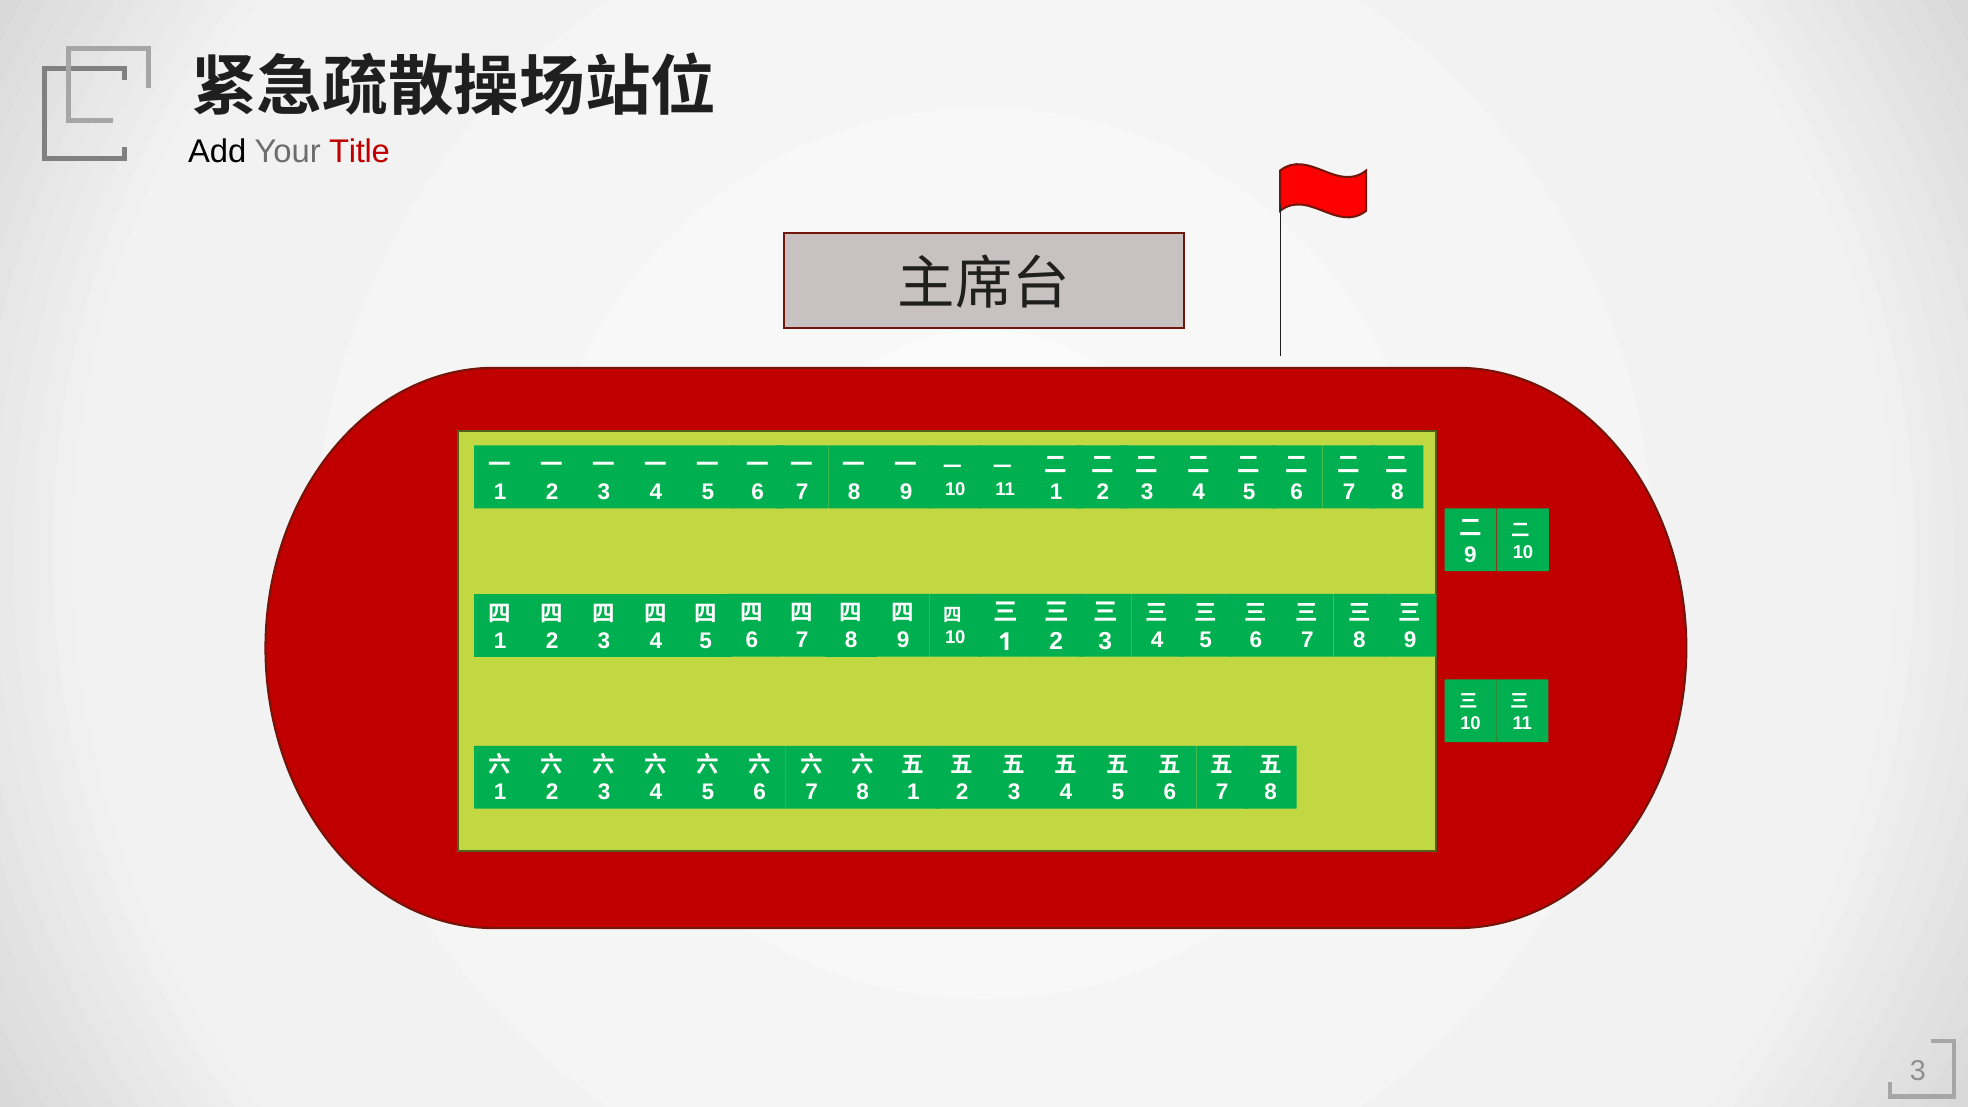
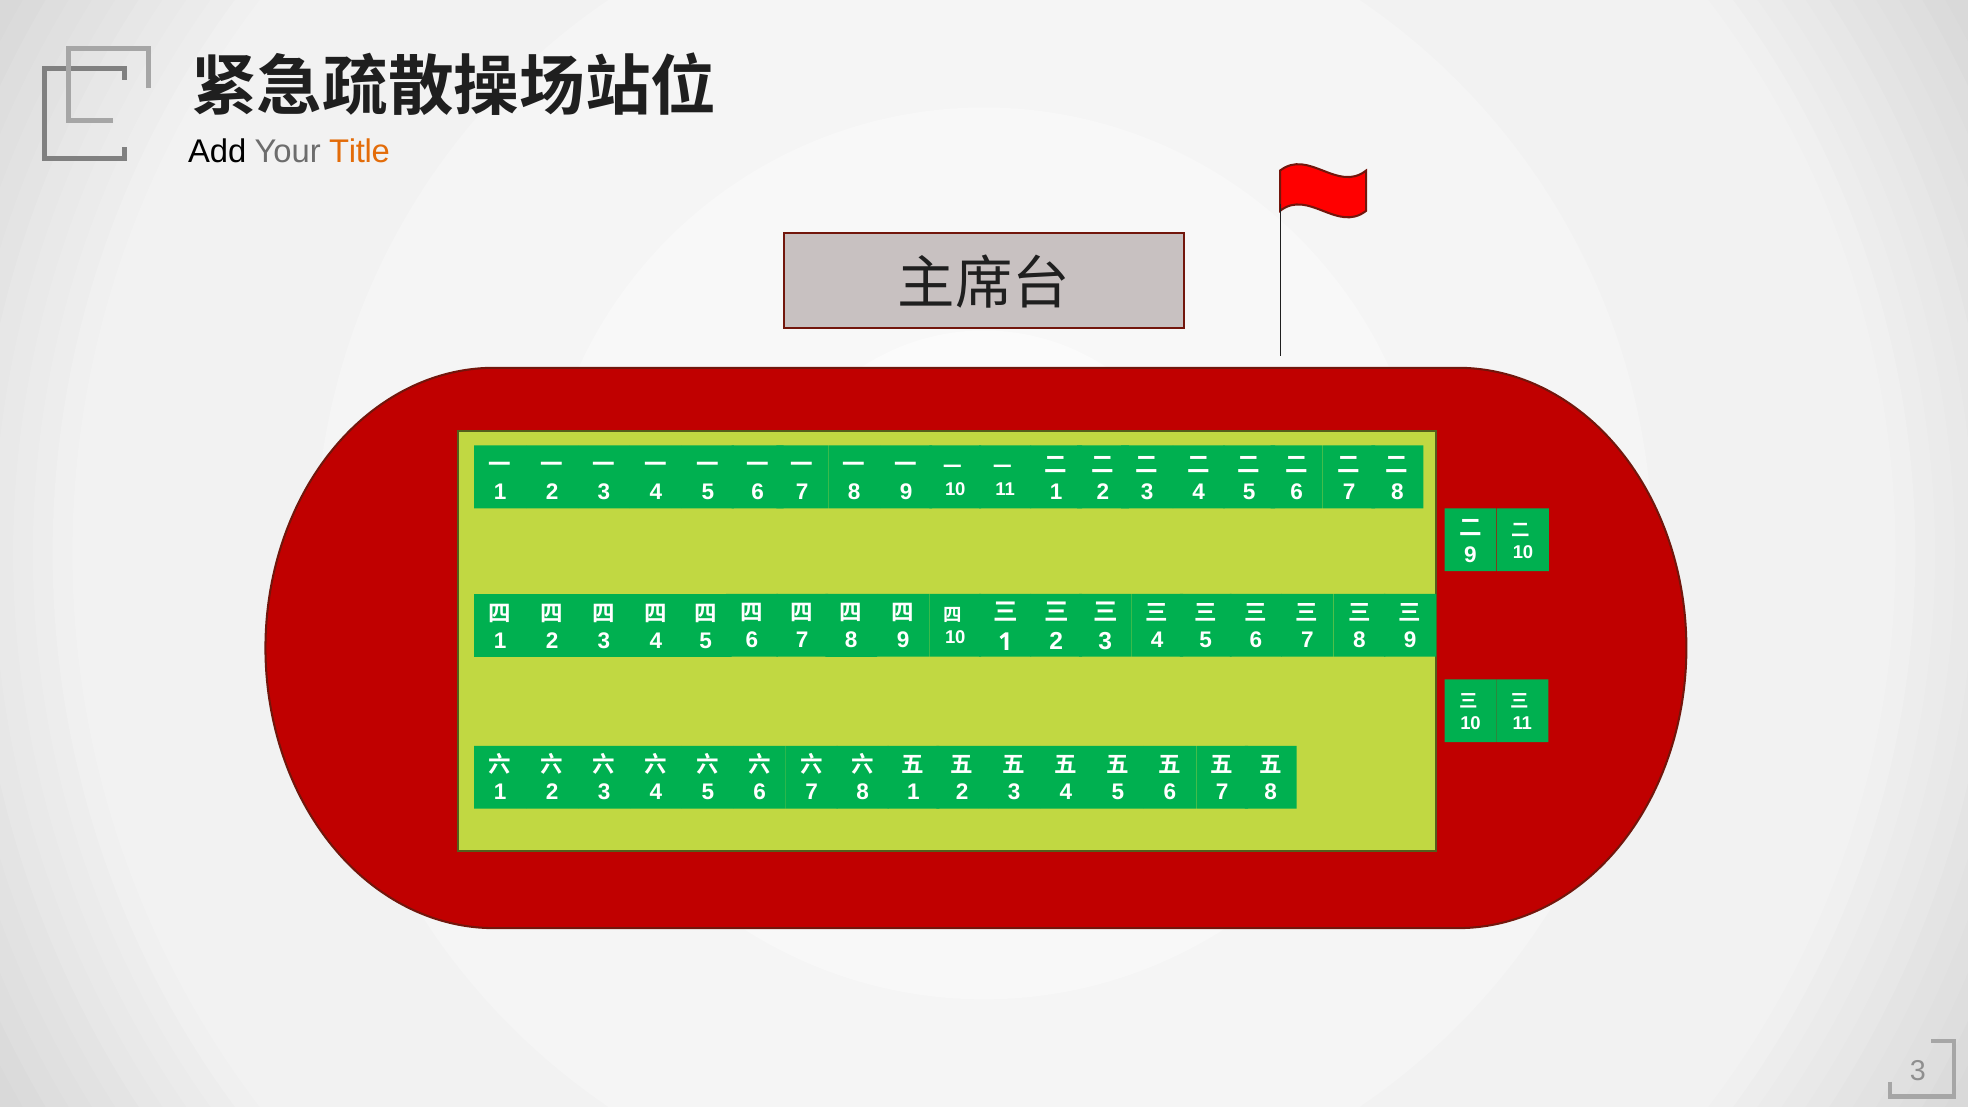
Title colour: red -> orange (360, 152)
